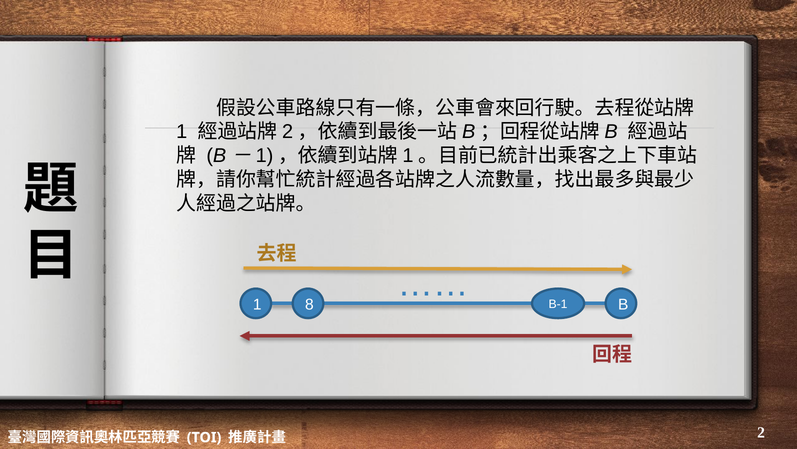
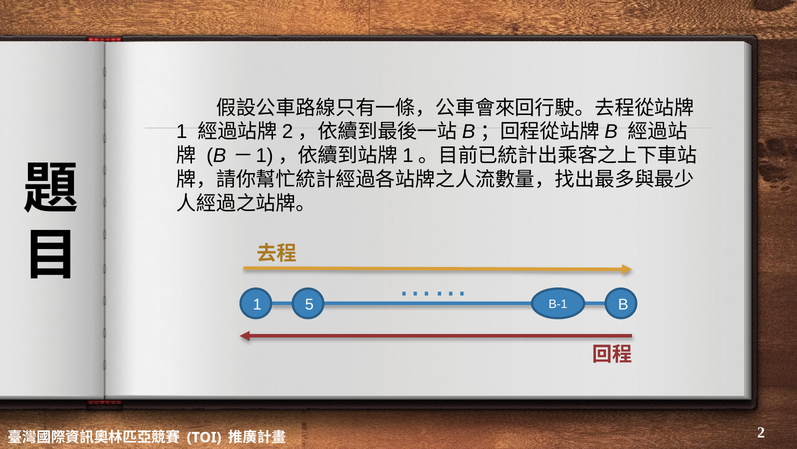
8: 8 -> 5 (309, 304)
